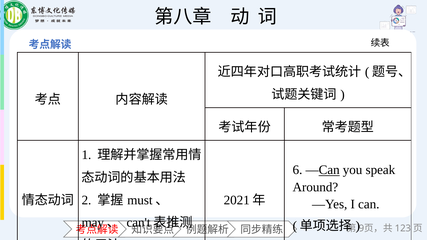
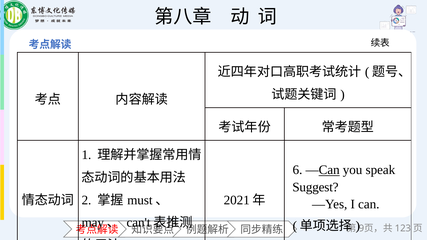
Around: Around -> Suggest (315, 187)
